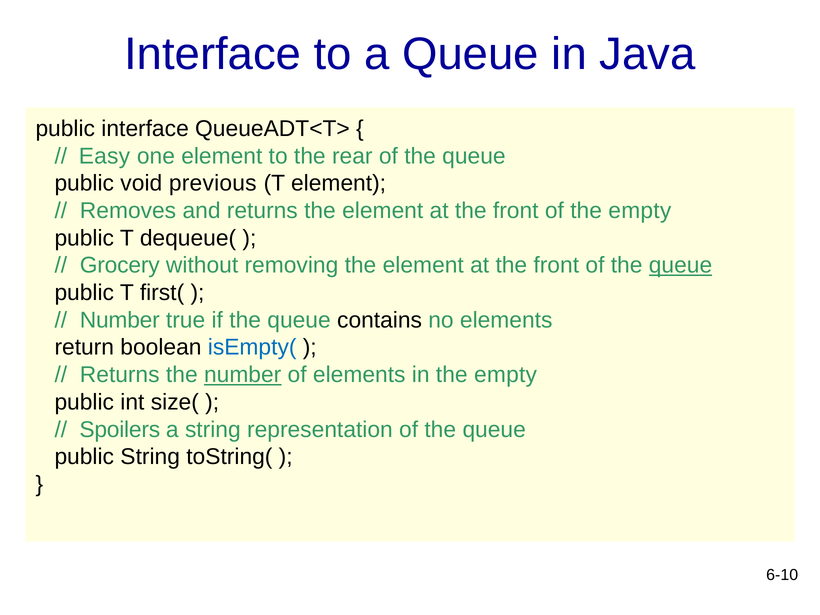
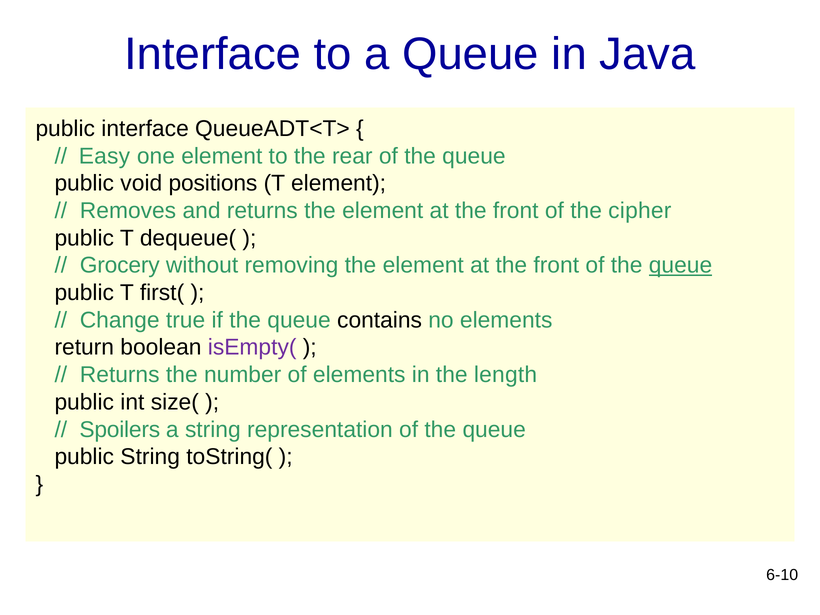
previous: previous -> positions (213, 183)
of the empty: empty -> cipher (640, 211)
Number: Number -> Change (120, 320)
isEmpty( colour: blue -> purple (252, 347)
number underline: present -> none (243, 375)
in the empty: empty -> length (506, 375)
